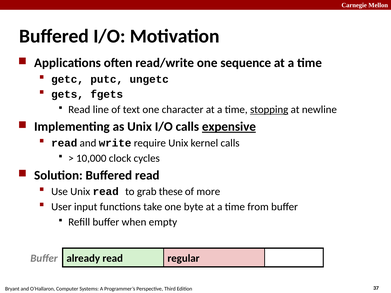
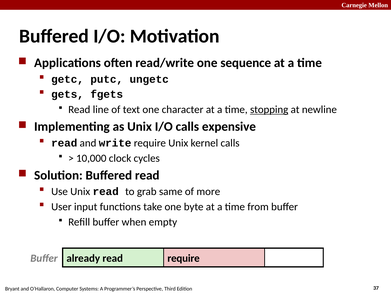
expensive underline: present -> none (229, 127)
these: these -> same (171, 192)
regular: regular -> require (184, 258)
